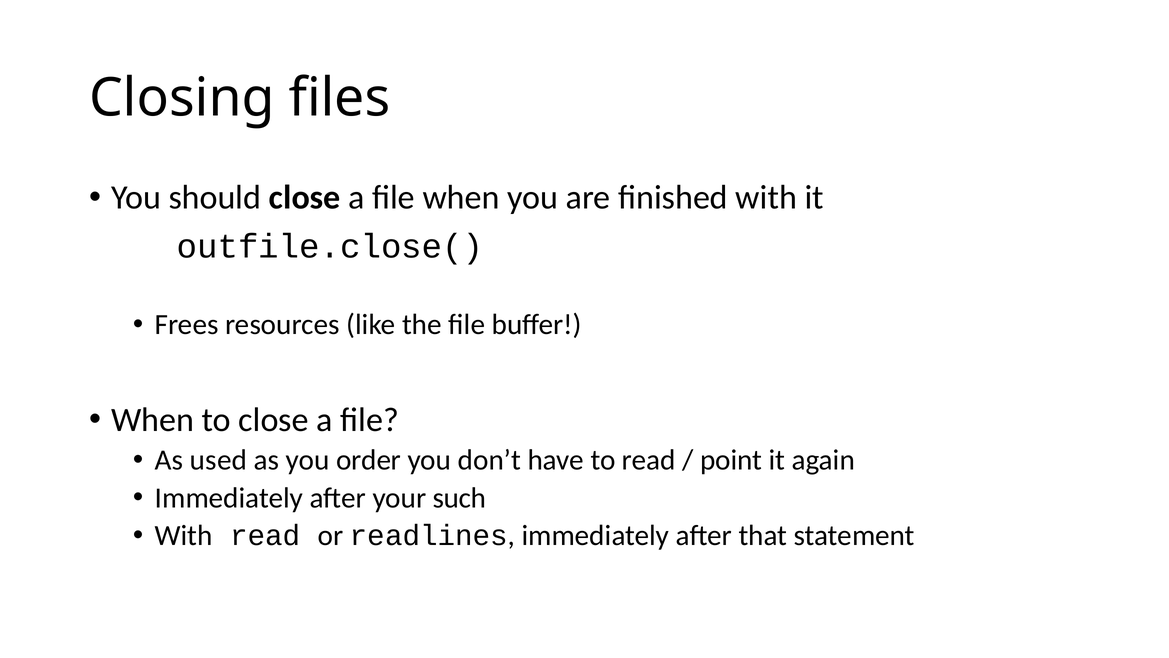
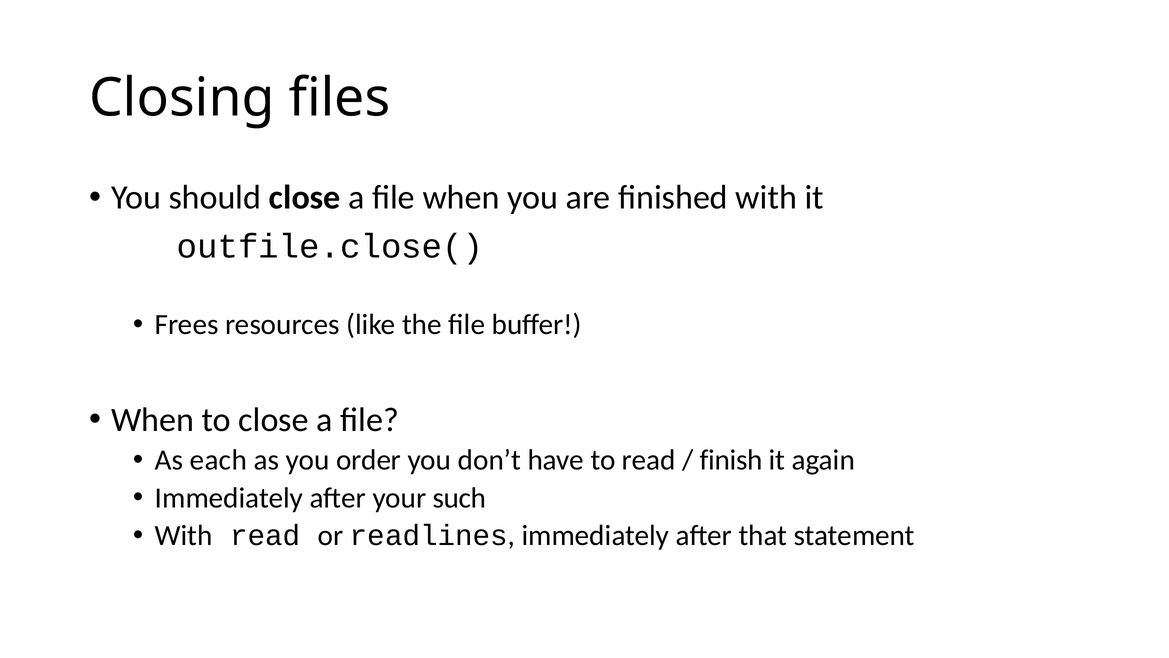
used: used -> each (218, 460)
point: point -> finish (731, 460)
